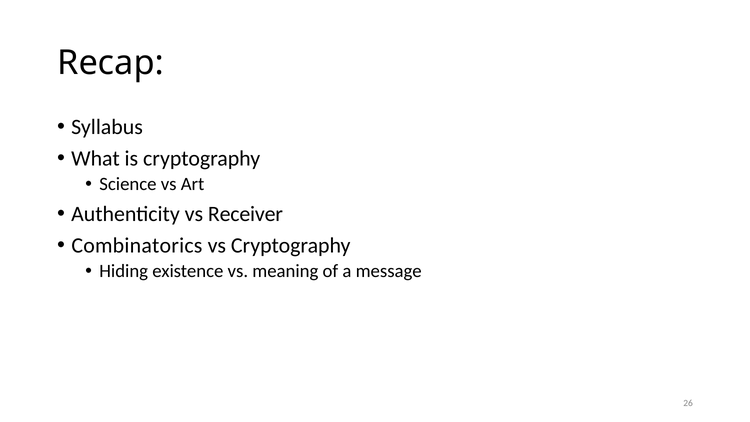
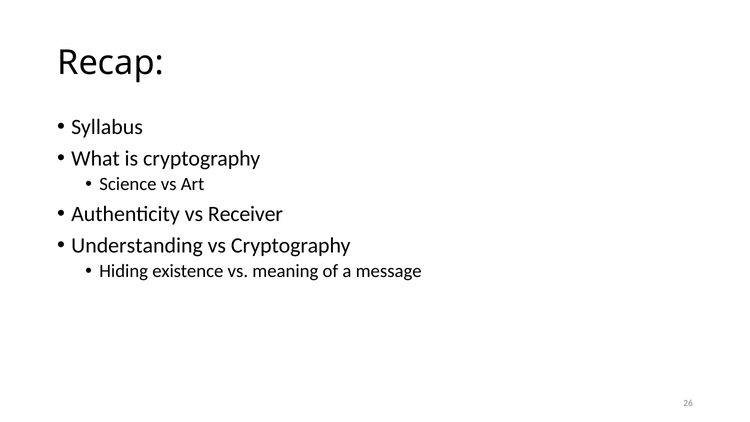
Combinatorics: Combinatorics -> Understanding (137, 245)
